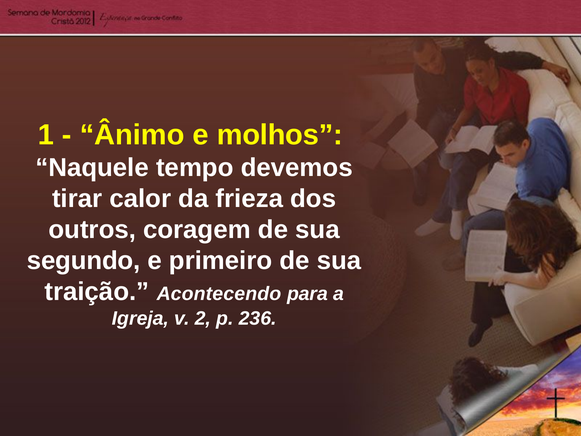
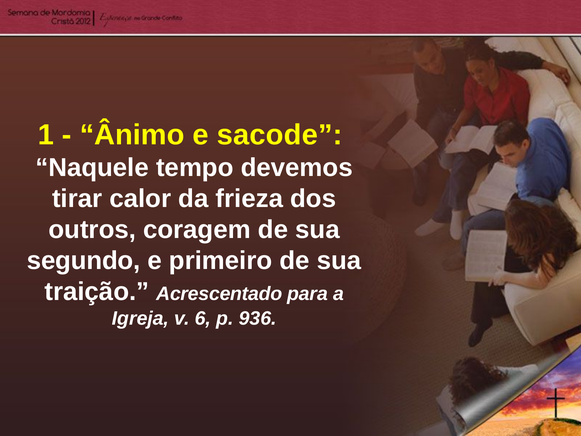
molhos: molhos -> sacode (280, 135)
Acontecendo: Acontecendo -> Acrescentado (219, 294)
2: 2 -> 6 (203, 318)
236: 236 -> 936 (258, 318)
